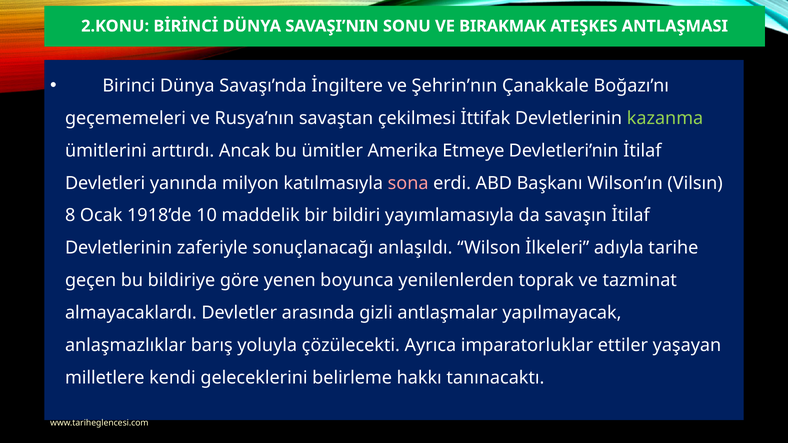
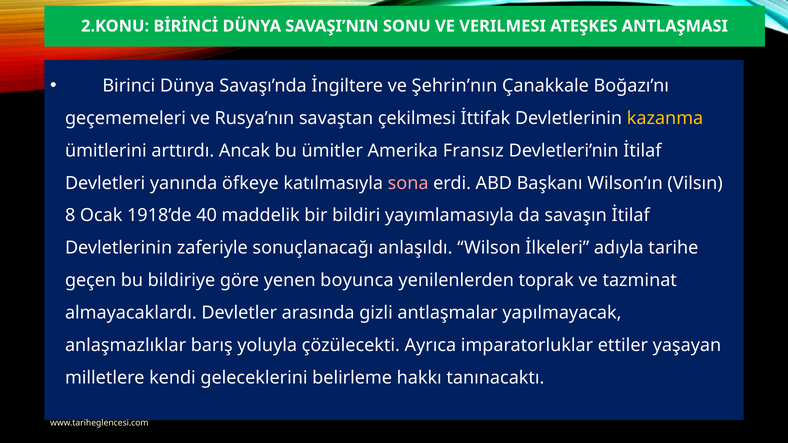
BIRAKMAK: BIRAKMAK -> VERILMESI (503, 26)
kazanma colour: light green -> yellow (665, 118)
Etmeye: Etmeye -> Fransız (473, 151)
milyon: milyon -> öfkeye (250, 183)
10: 10 -> 40 (207, 216)
